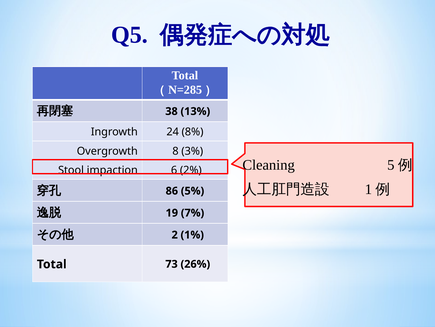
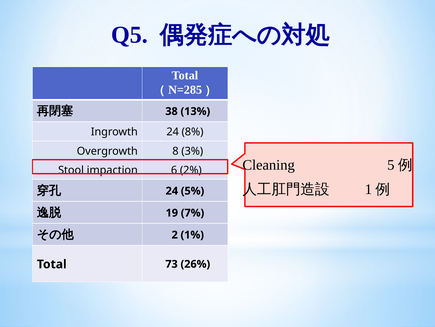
86: 86 -> 24 (172, 191)
